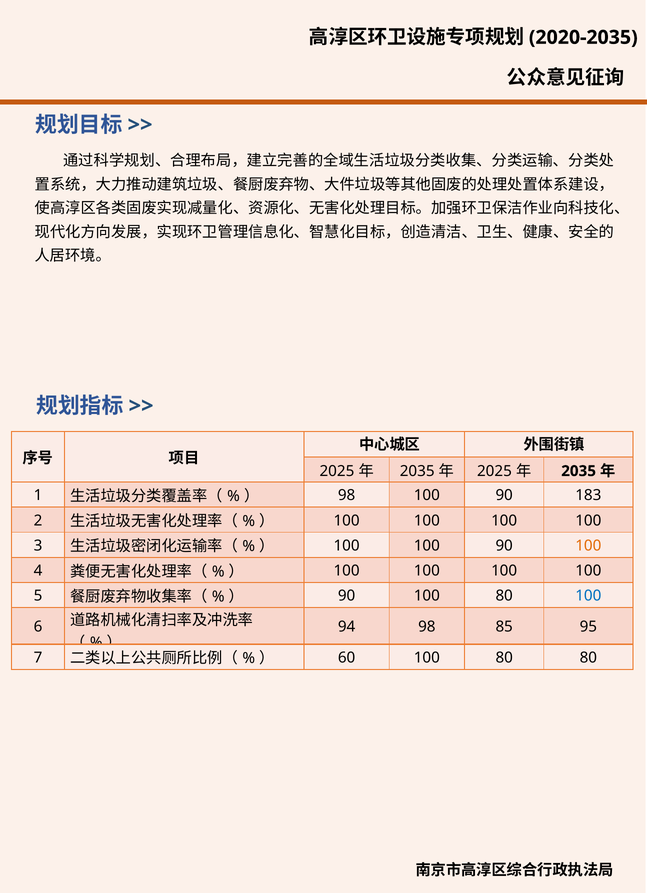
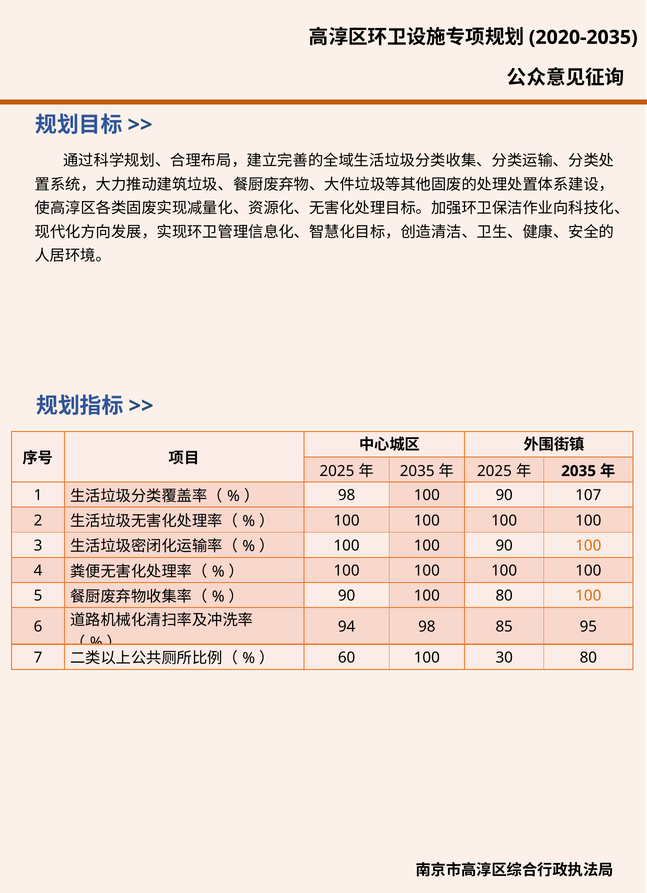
183: 183 -> 107 (588, 496)
100 colour: blue -> orange (588, 596)
60 100 80: 80 -> 30 (504, 658)
